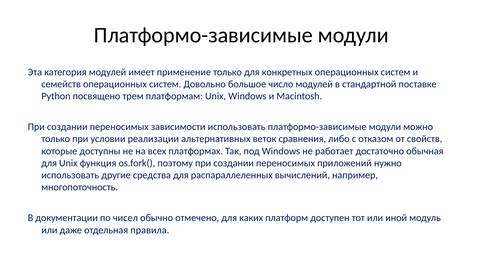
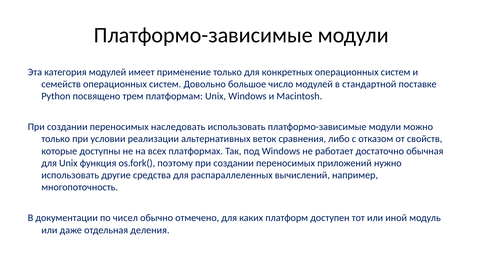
зависимости: зависимости -> наследовать (178, 127)
правила: правила -> деления (150, 230)
